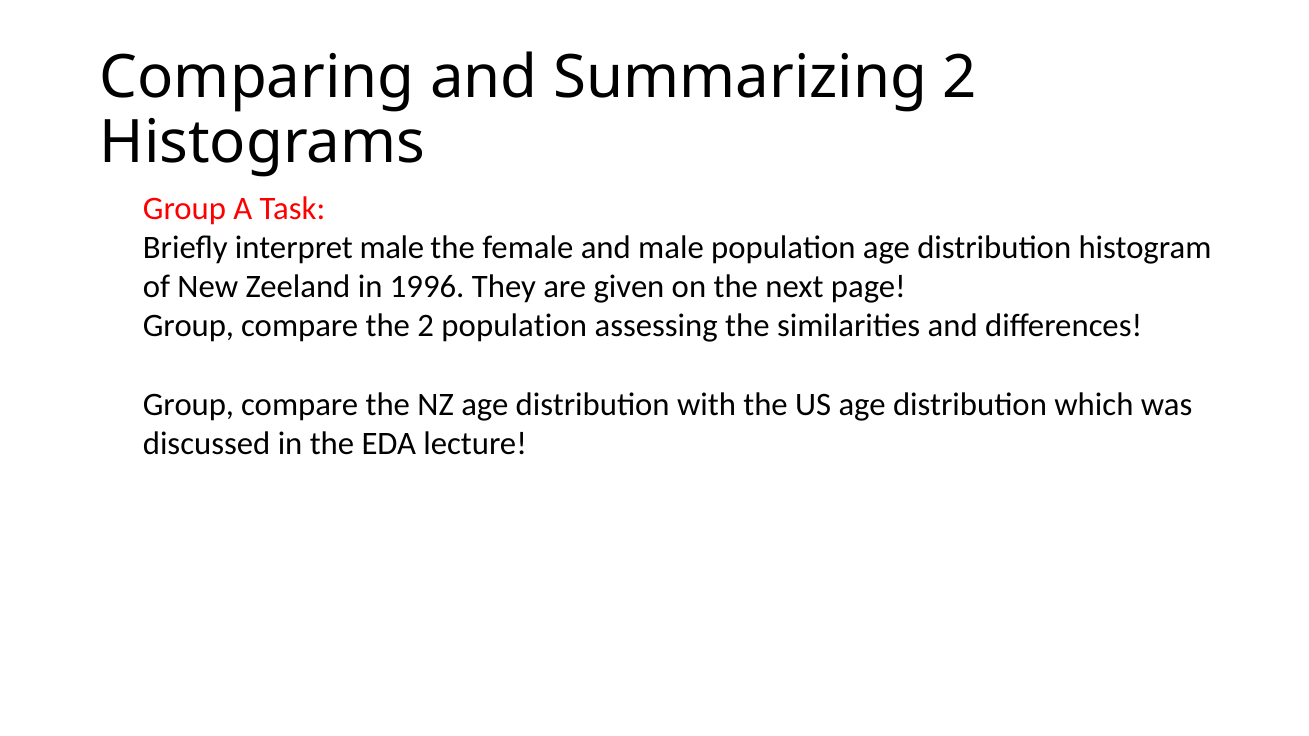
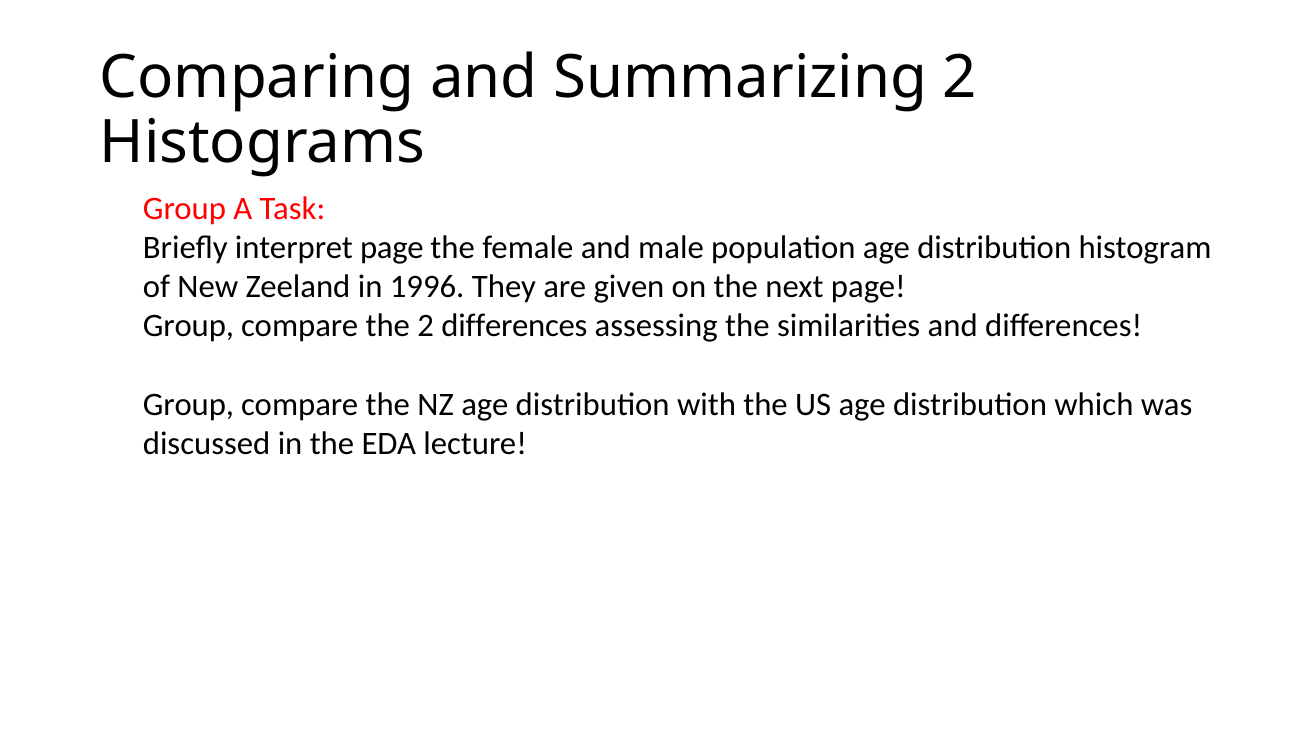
interpret male: male -> page (392, 248)
2 population: population -> differences (514, 326)
